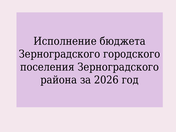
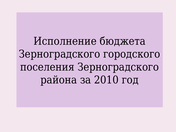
2026: 2026 -> 2010 (106, 80)
